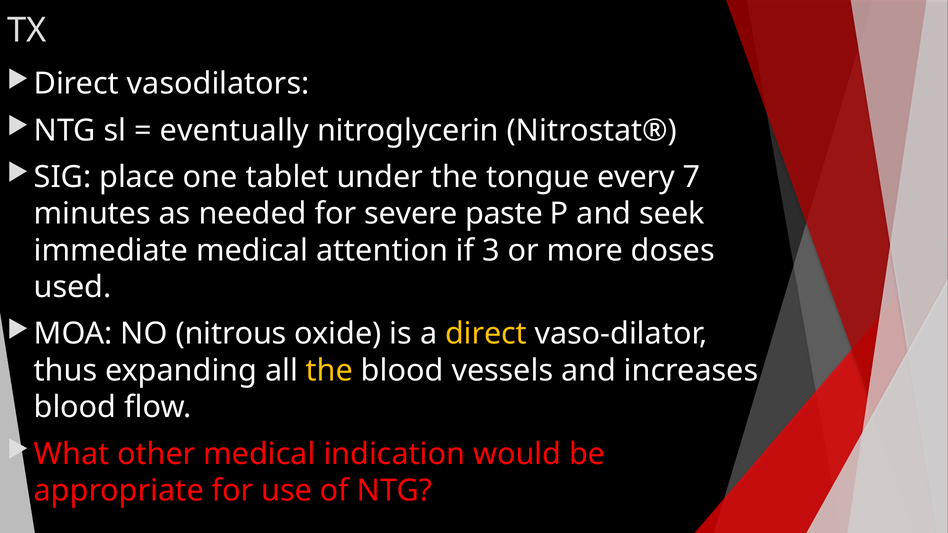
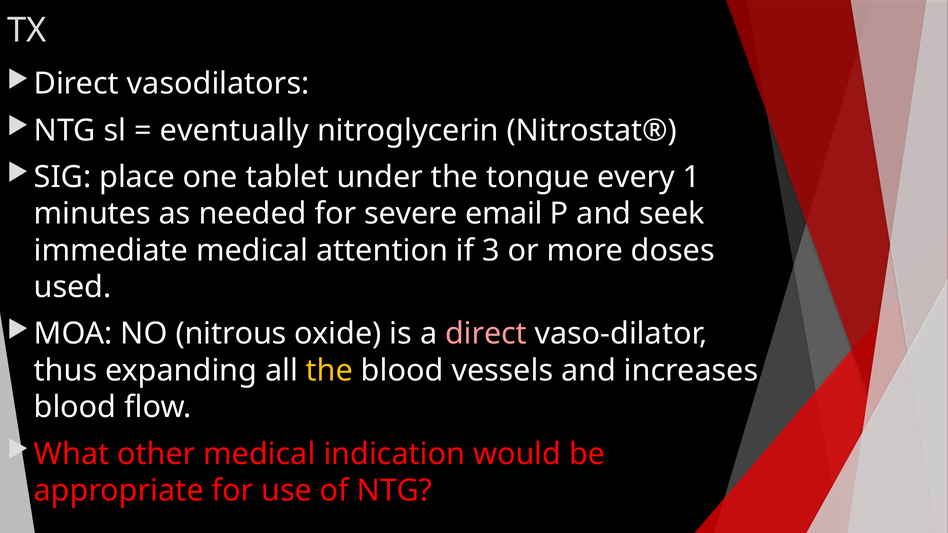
7: 7 -> 1 (692, 177)
paste: paste -> email (504, 214)
direct colour: yellow -> pink (486, 334)
